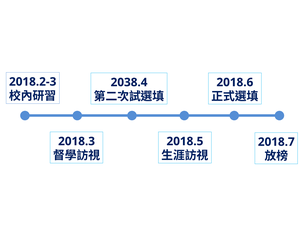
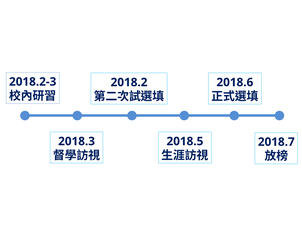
2038.4: 2038.4 -> 2018.2 (129, 82)
